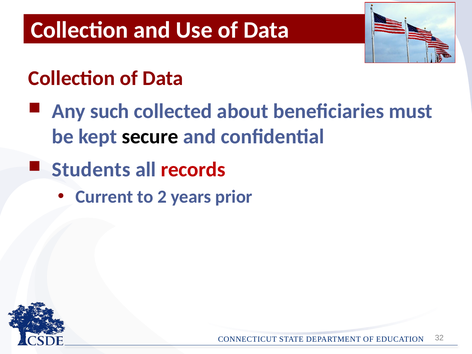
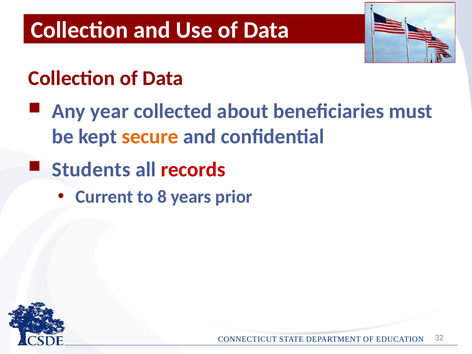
such: such -> year (110, 111)
secure colour: black -> orange (150, 136)
2: 2 -> 8 (162, 197)
